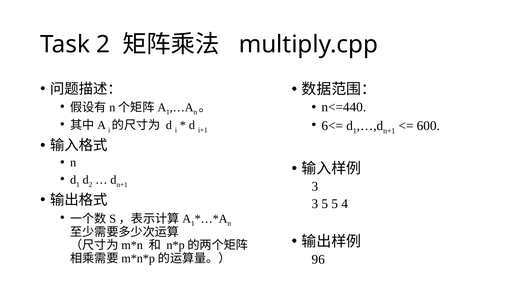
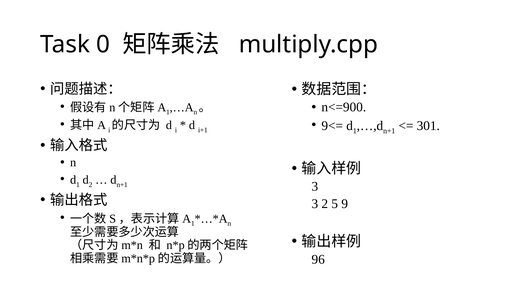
Task 2: 2 -> 0 (103, 44)
n<=440: n<=440 -> n<=900 (344, 107)
6<=: 6<= -> 9<= (332, 126)
600: 600 -> 301 (428, 126)
3 5: 5 -> 2 (325, 203)
4: 4 -> 9 (345, 203)
